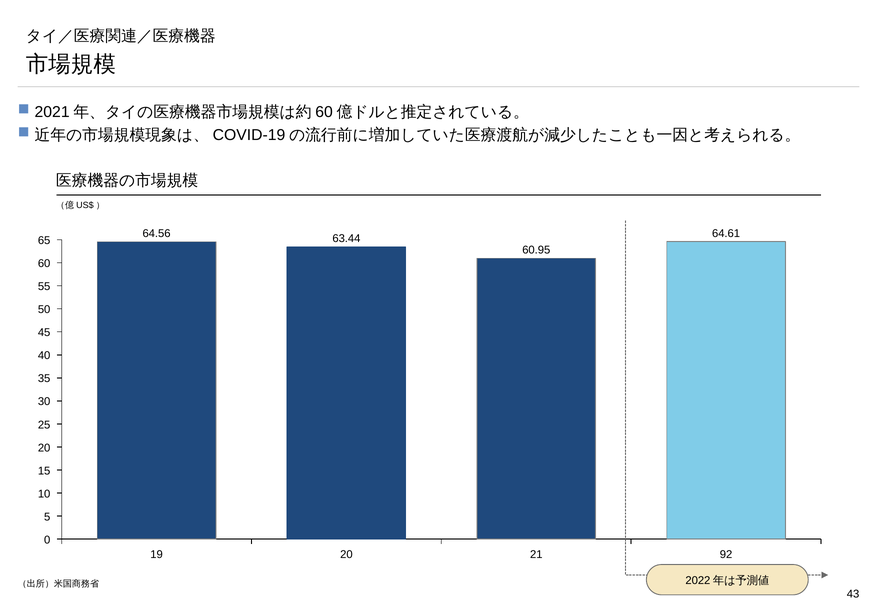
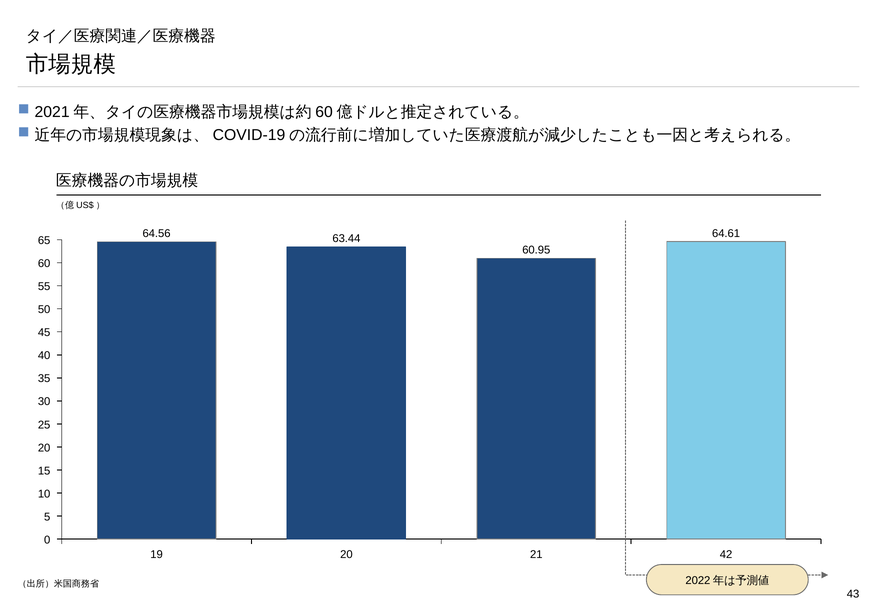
92: 92 -> 42 (726, 555)
